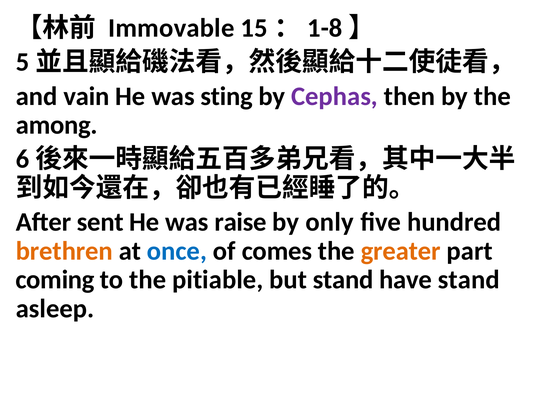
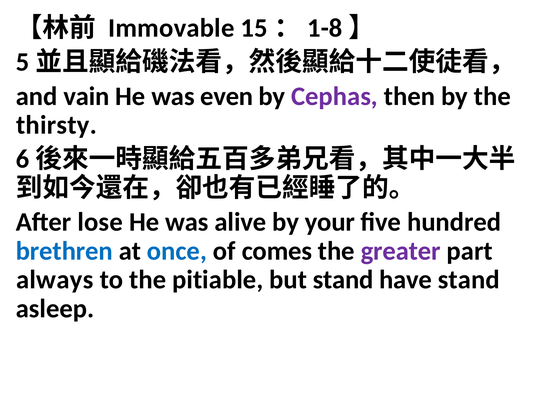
sting: sting -> even (227, 96)
among: among -> thirsty (57, 125)
sent: sent -> lose (100, 222)
raise: raise -> alive (240, 222)
only: only -> your (330, 222)
brethren colour: orange -> blue (64, 251)
greater colour: orange -> purple (401, 251)
coming: coming -> always (55, 280)
